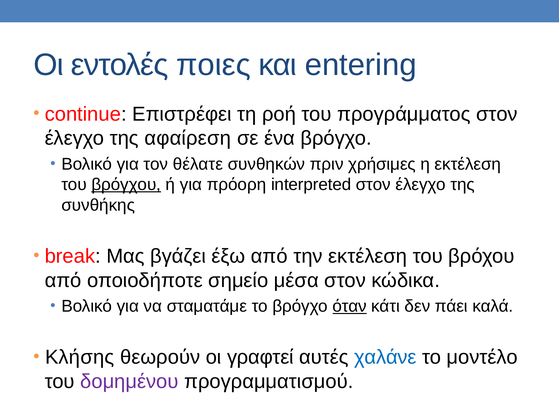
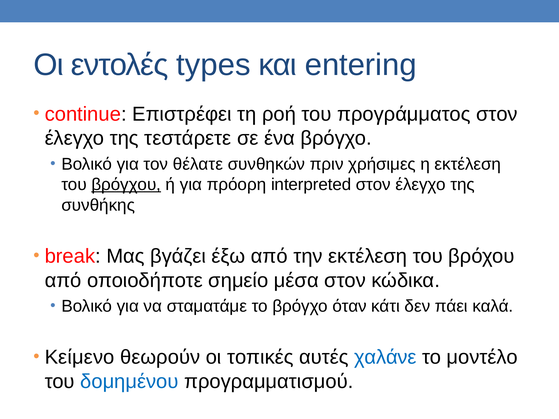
ποιες: ποιες -> types (213, 65)
αφαίρεση: αφαίρεση -> τεστάρετε (188, 138)
όταν underline: present -> none (350, 306)
Κλήσης: Κλήσης -> Κείμενο (80, 358)
γραφτεί: γραφτεί -> τοπικές (260, 358)
δομημένου colour: purple -> blue (129, 382)
